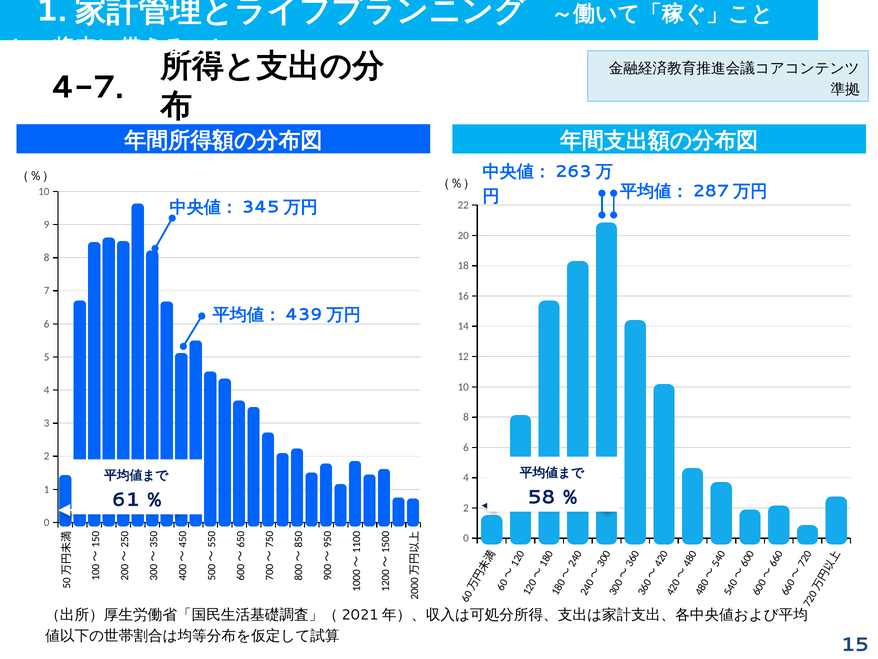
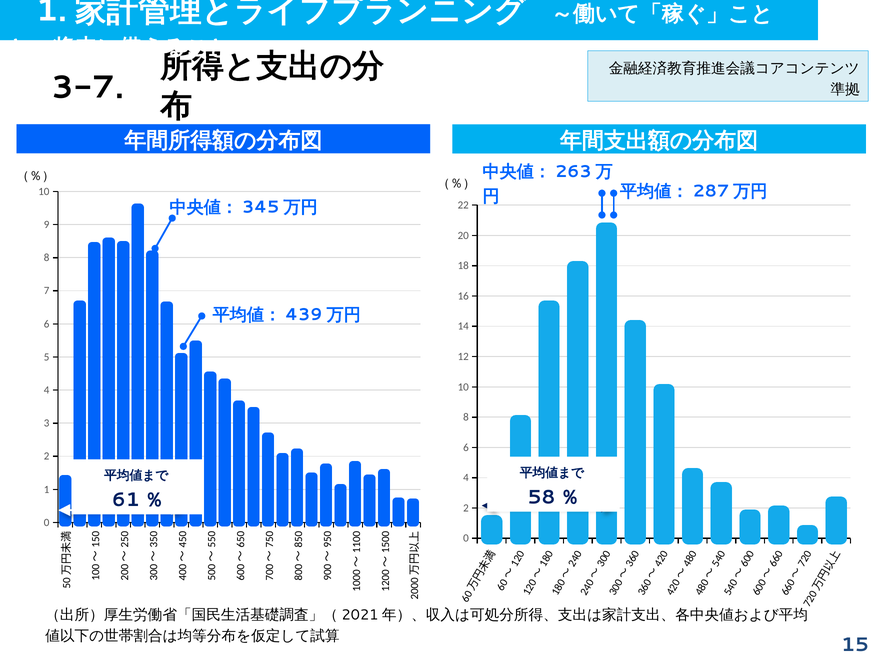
4-7: 4-7 -> 3-7 (87, 87)
